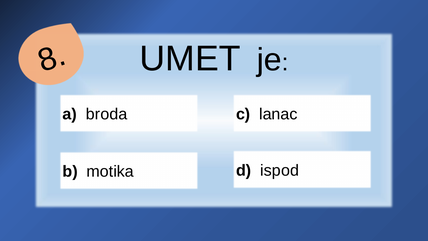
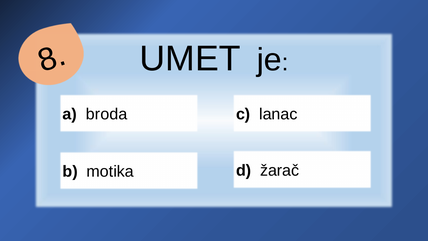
ispod: ispod -> žarač (280, 170)
